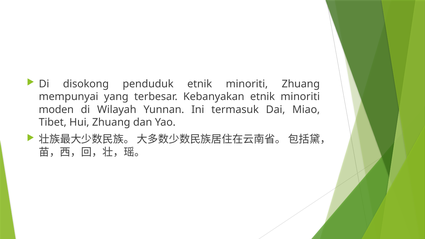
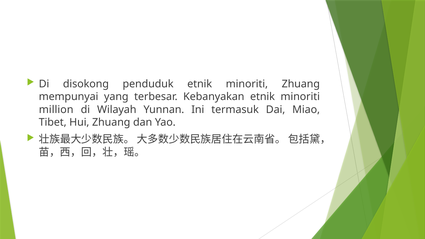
moden: moden -> million (56, 110)
